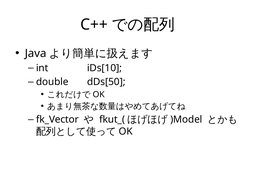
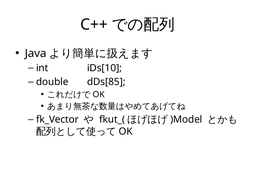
dDs[50: dDs[50 -> dDs[85 (106, 82)
